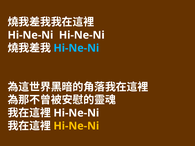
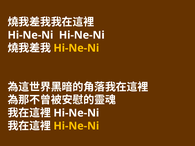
Hi-Ne-Ni colour: light blue -> yellow (76, 48)
